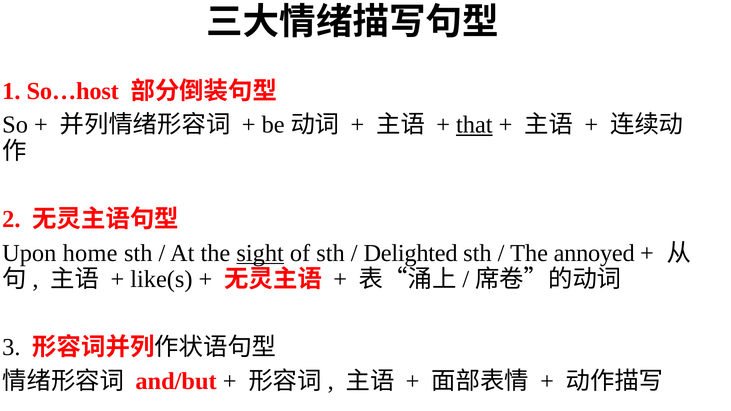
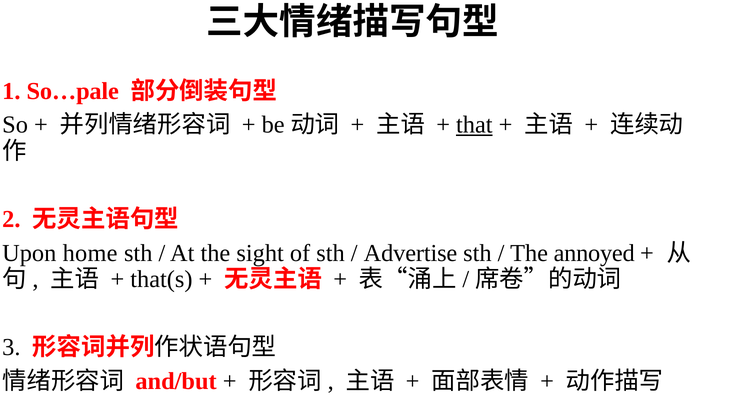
So…host: So…host -> So…pale (73, 91)
sight underline: present -> none (260, 253)
Delighted: Delighted -> Advertise (410, 253)
like(s: like(s -> that(s (161, 279)
